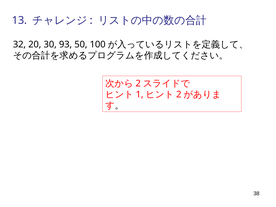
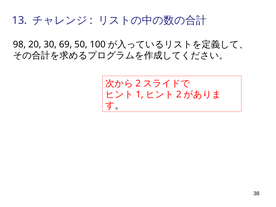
32: 32 -> 98 (19, 45)
93: 93 -> 69 (66, 45)
